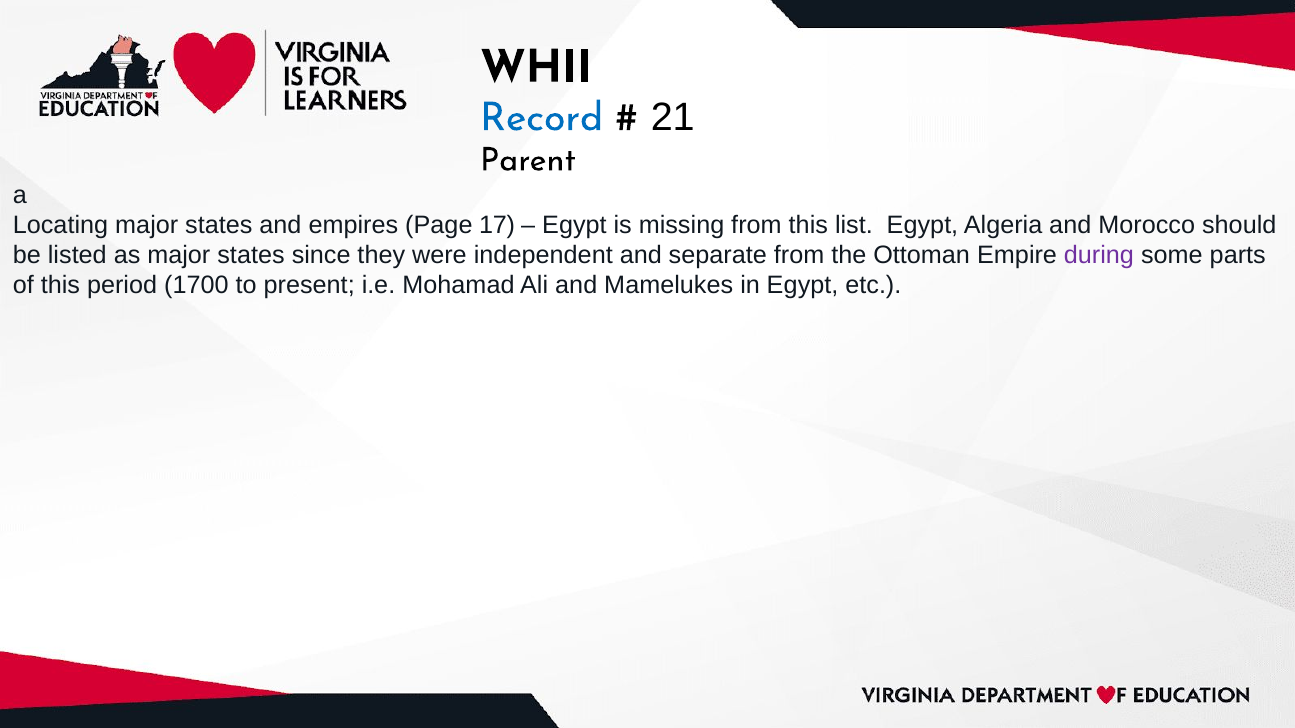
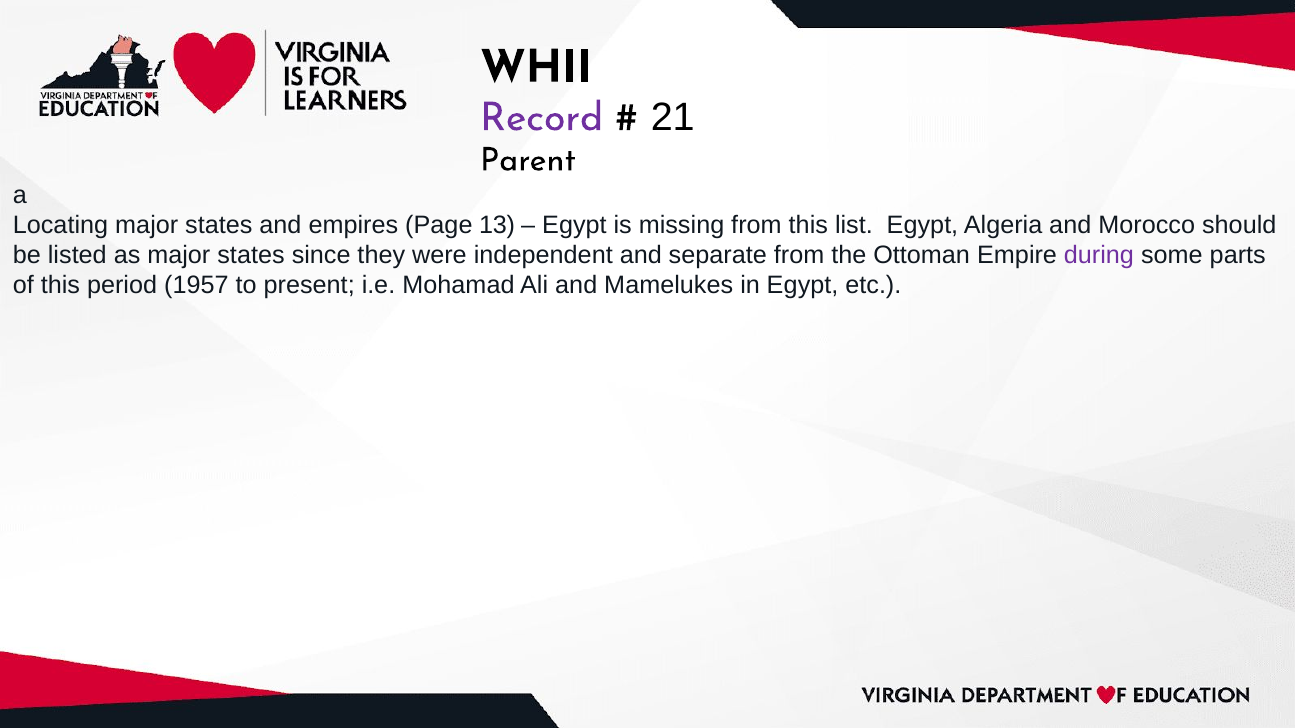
Record colour: blue -> purple (542, 117)
17: 17 -> 13 (497, 225)
1700: 1700 -> 1957 (196, 286)
